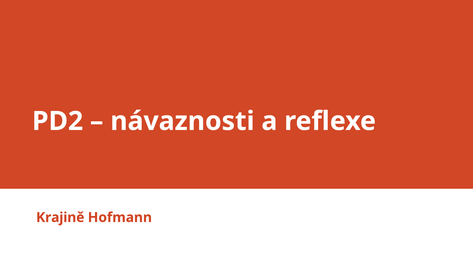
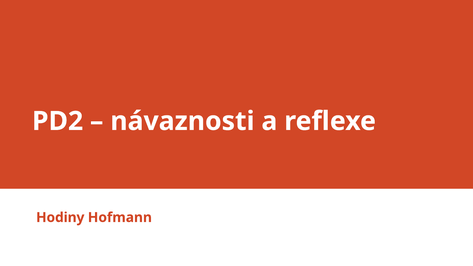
Krajině: Krajině -> Hodiny (60, 218)
